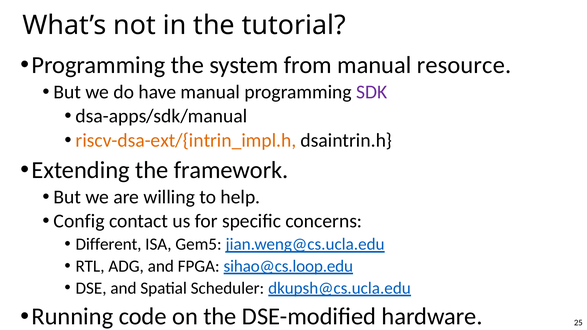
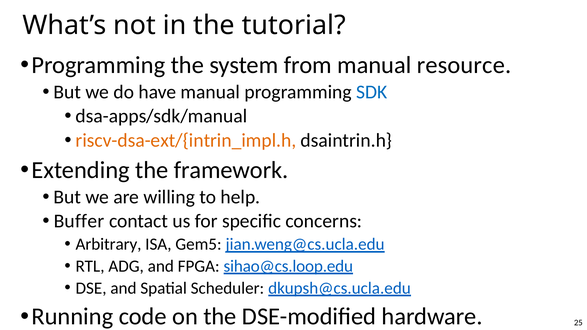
SDK colour: purple -> blue (372, 92)
Config: Config -> Buffer (79, 221)
Different: Different -> Arbitrary (109, 244)
